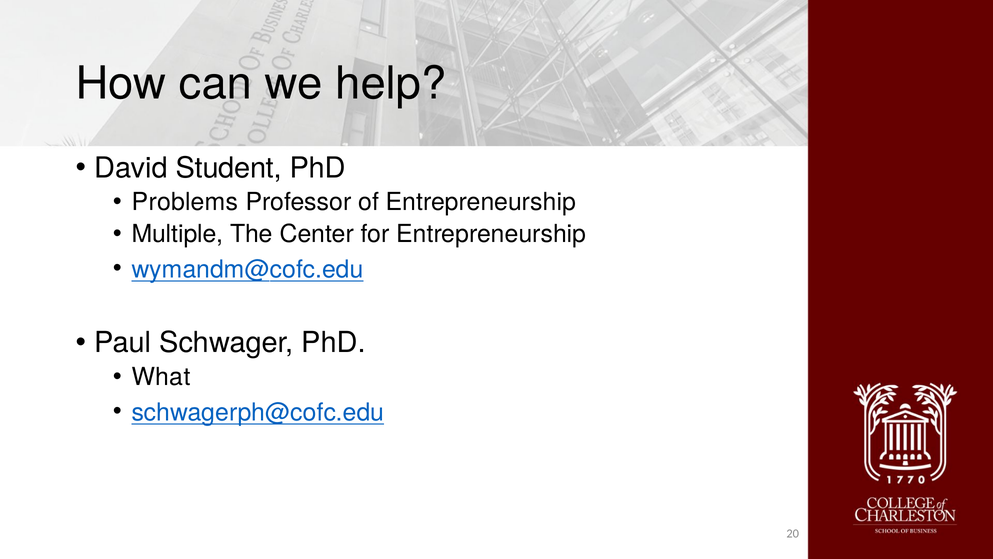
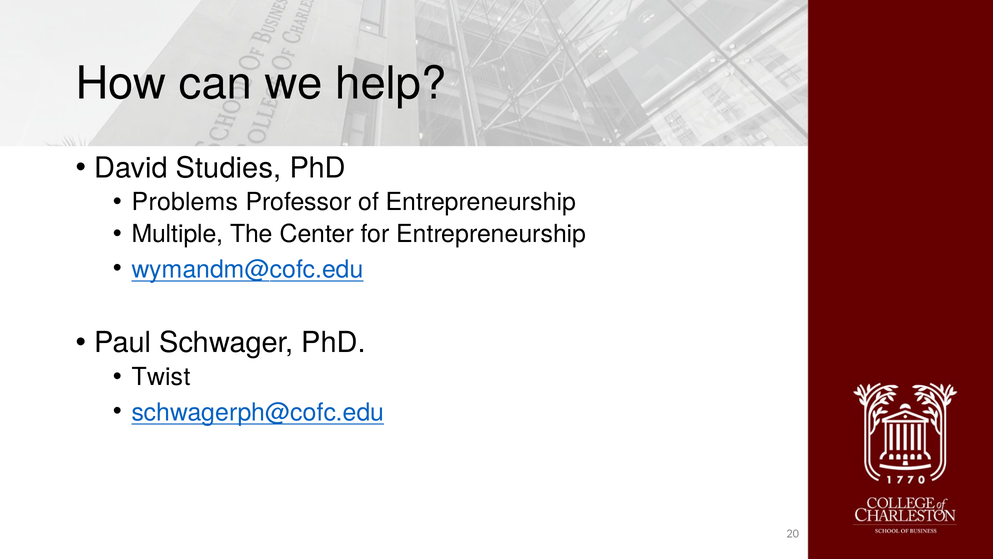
Student: Student -> Studies (229, 168)
What: What -> Twist (161, 377)
